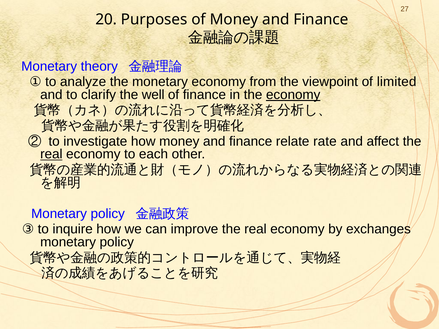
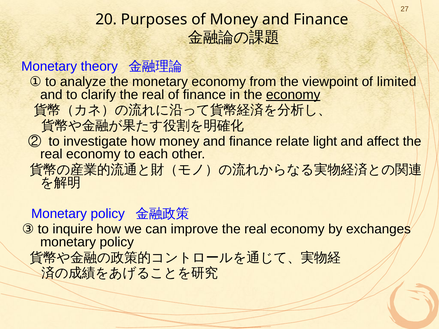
clarify the well: well -> real (153, 95)
rate: rate -> light (325, 141)
real underline: present -> none (51, 154)
